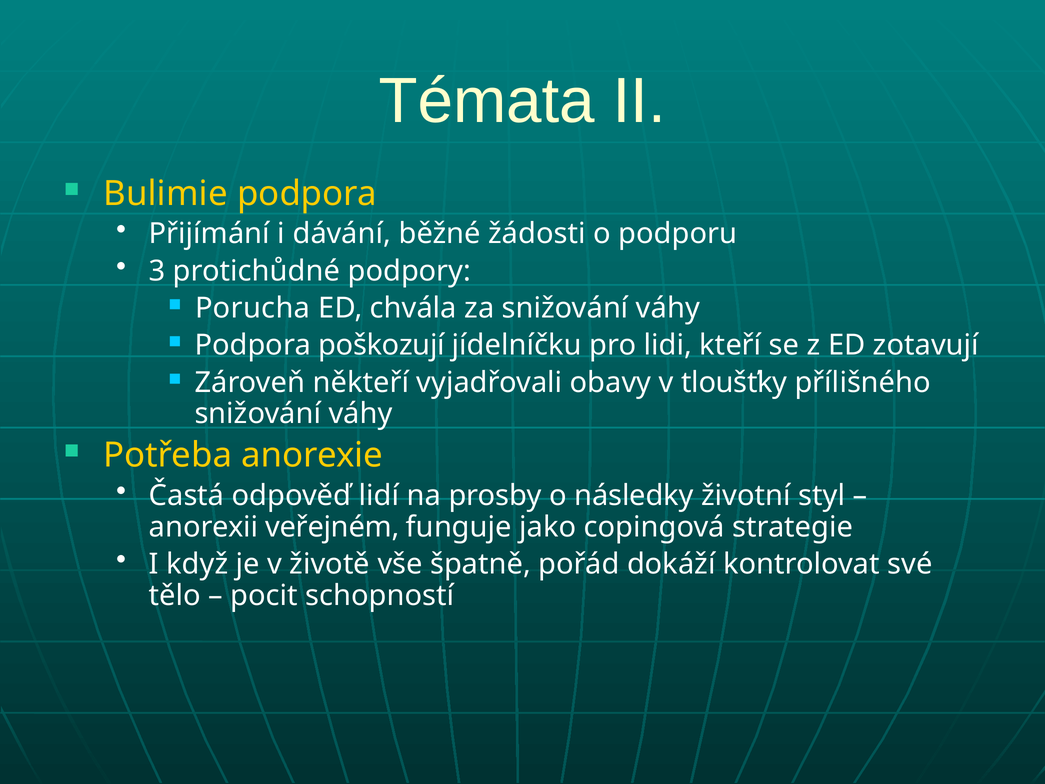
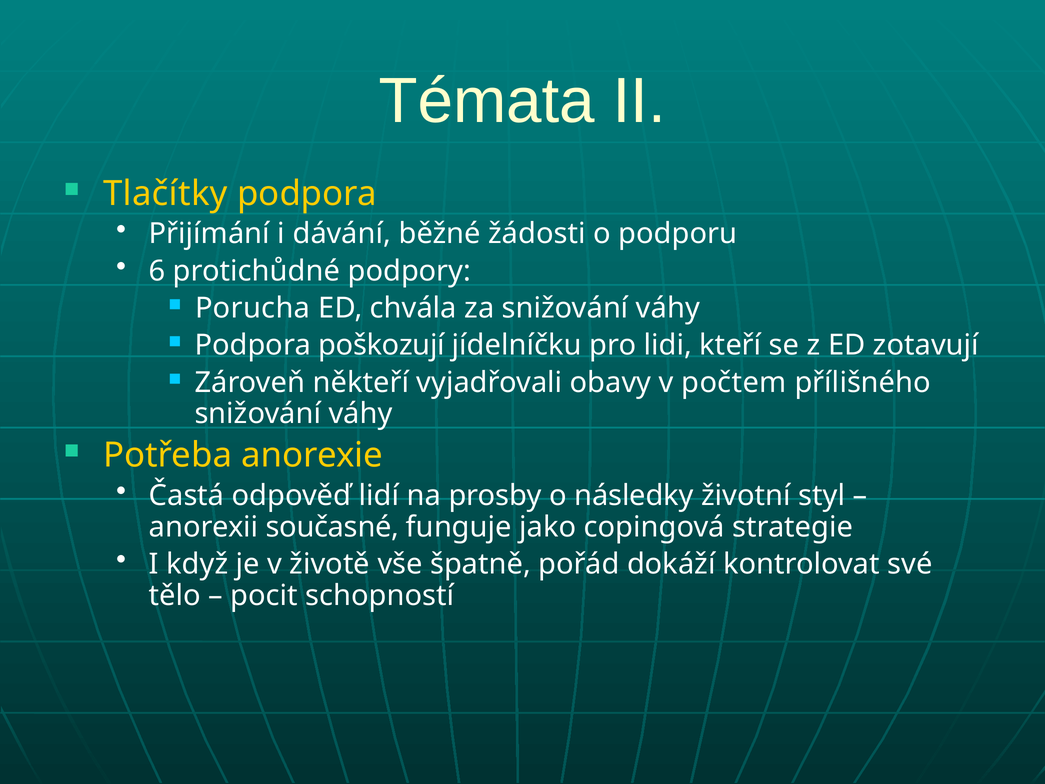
Bulimie: Bulimie -> Tlačítky (165, 193)
3: 3 -> 6 (157, 271)
tloušťky: tloušťky -> počtem (734, 382)
veřejném: veřejném -> současné (332, 527)
